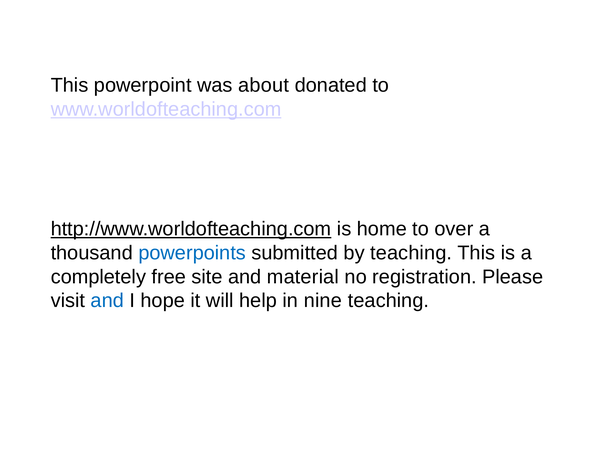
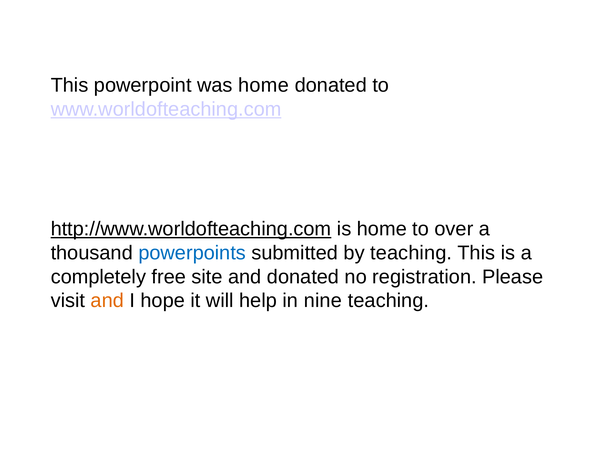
was about: about -> home (264, 85)
and material: material -> donated (303, 277)
and colour: blue -> orange (107, 301)
